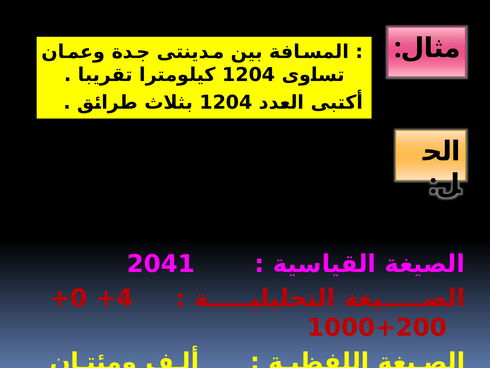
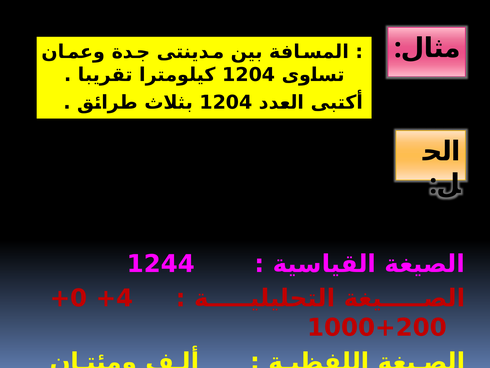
2041: 2041 -> 1244 (161, 264)
